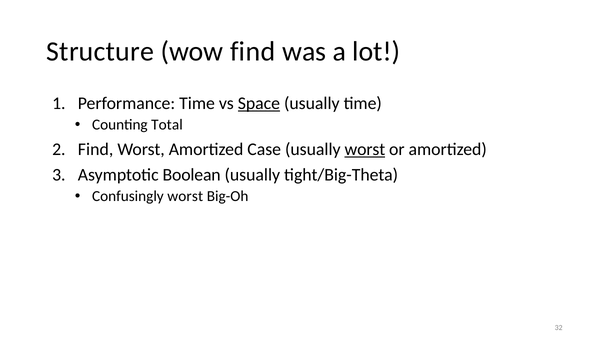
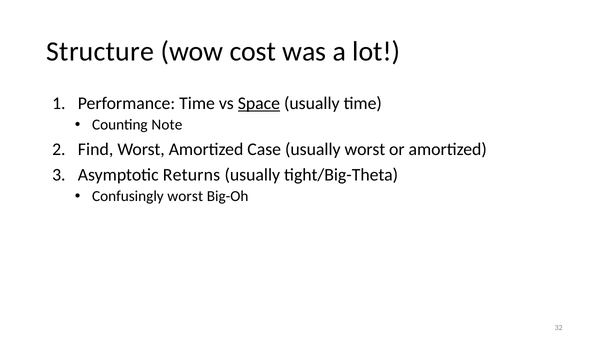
wow find: find -> cost (253, 51)
Total: Total -> Note (167, 125)
worst underline: present -> none (365, 149)
Boolean: Boolean -> Returns (191, 175)
